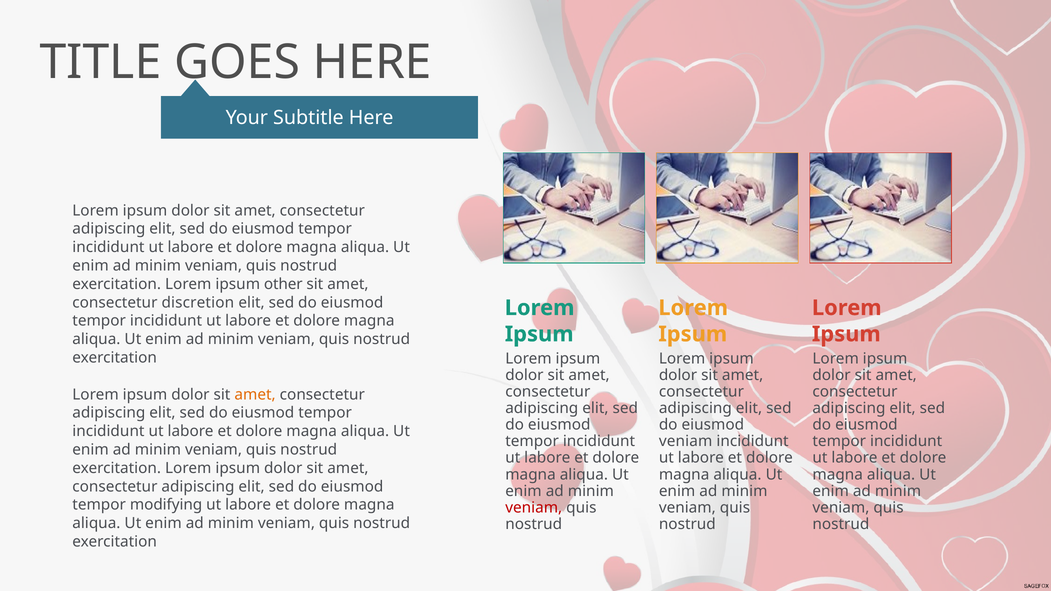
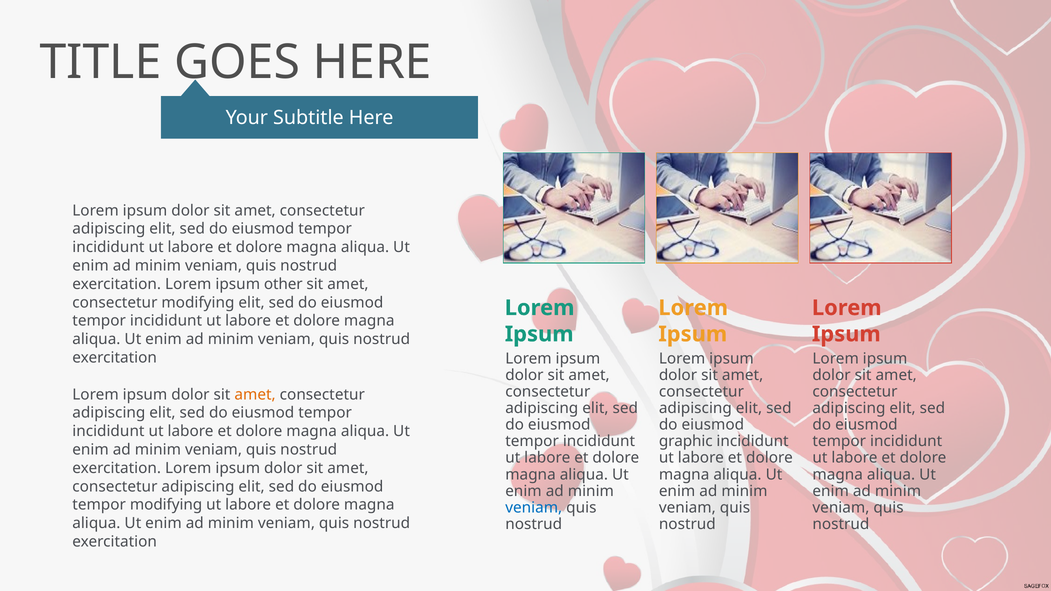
consectetur discretion: discretion -> modifying (198, 303)
veniam: veniam -> graphic (686, 441)
veniam colour: red -> blue (534, 508)
